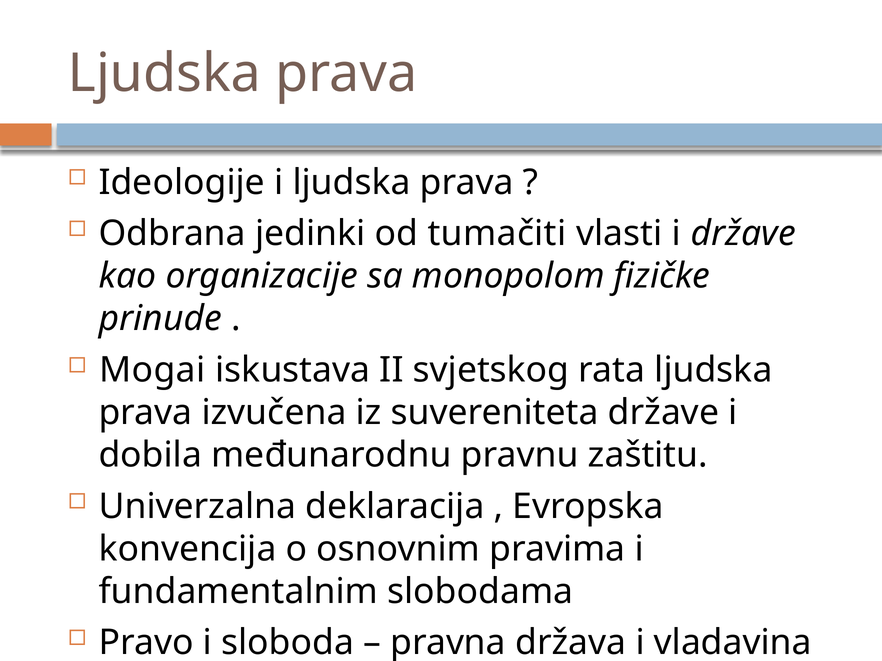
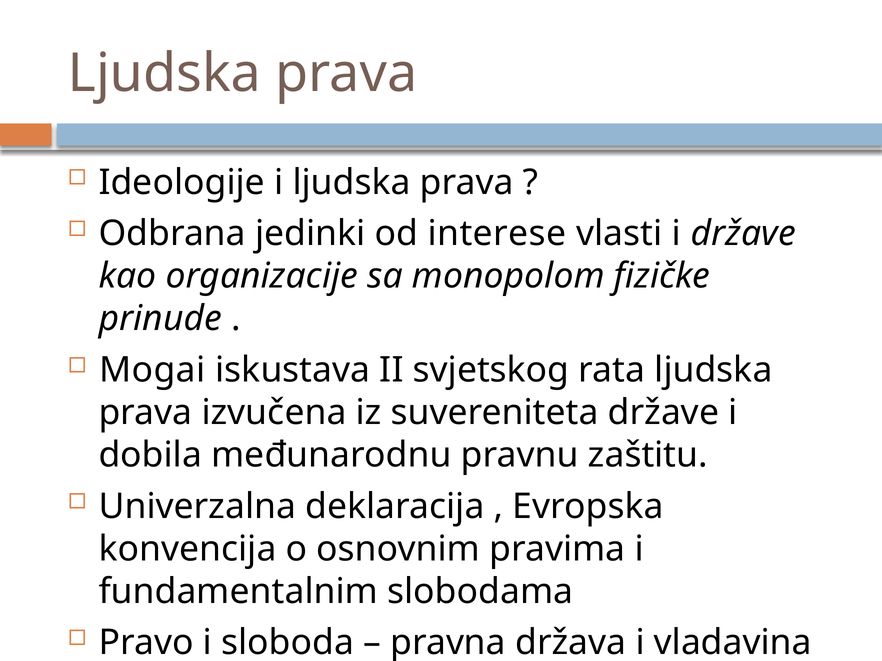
tumačiti: tumačiti -> interese (497, 234)
